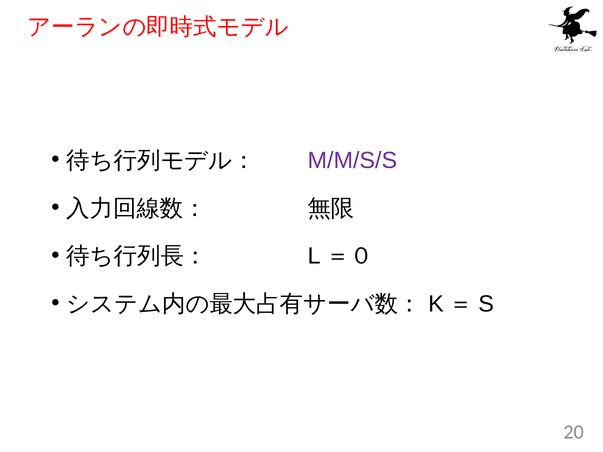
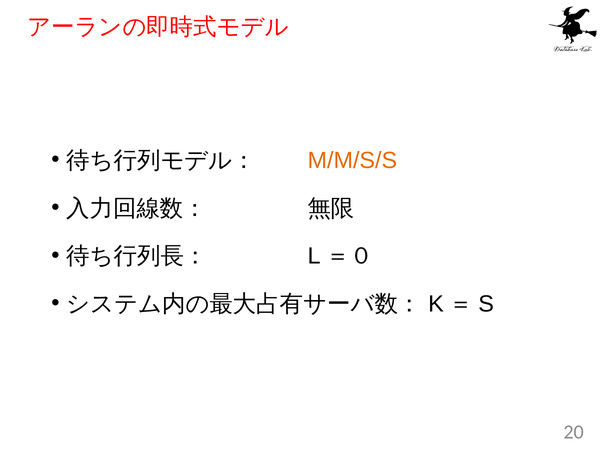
M/M/S/S colour: purple -> orange (352, 161)
